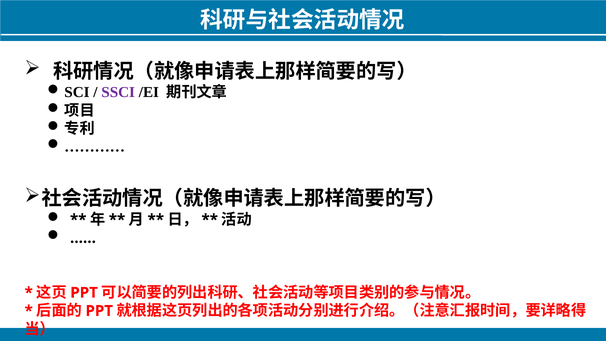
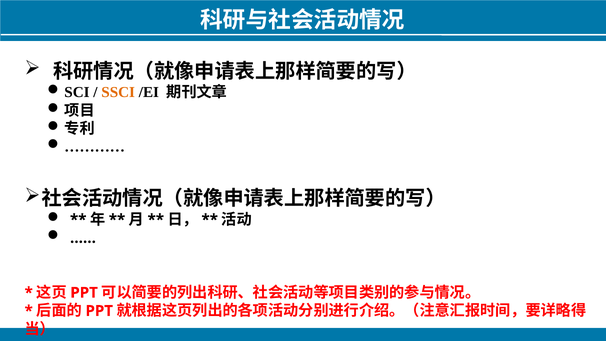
SSCI colour: purple -> orange (118, 92)
